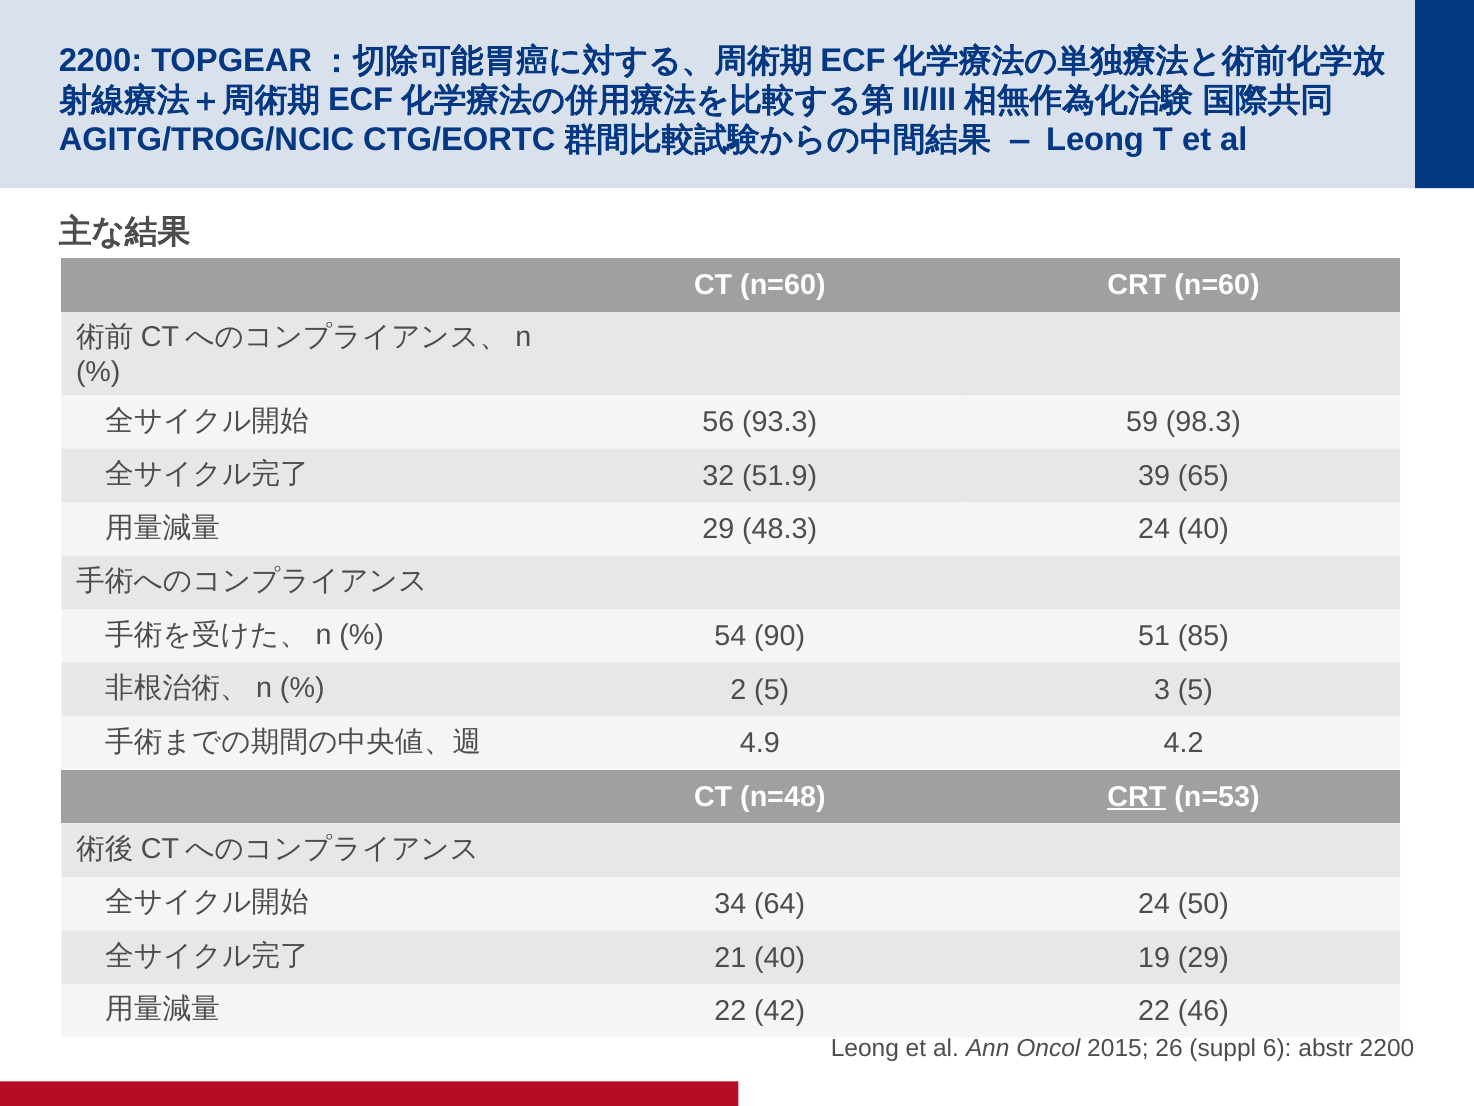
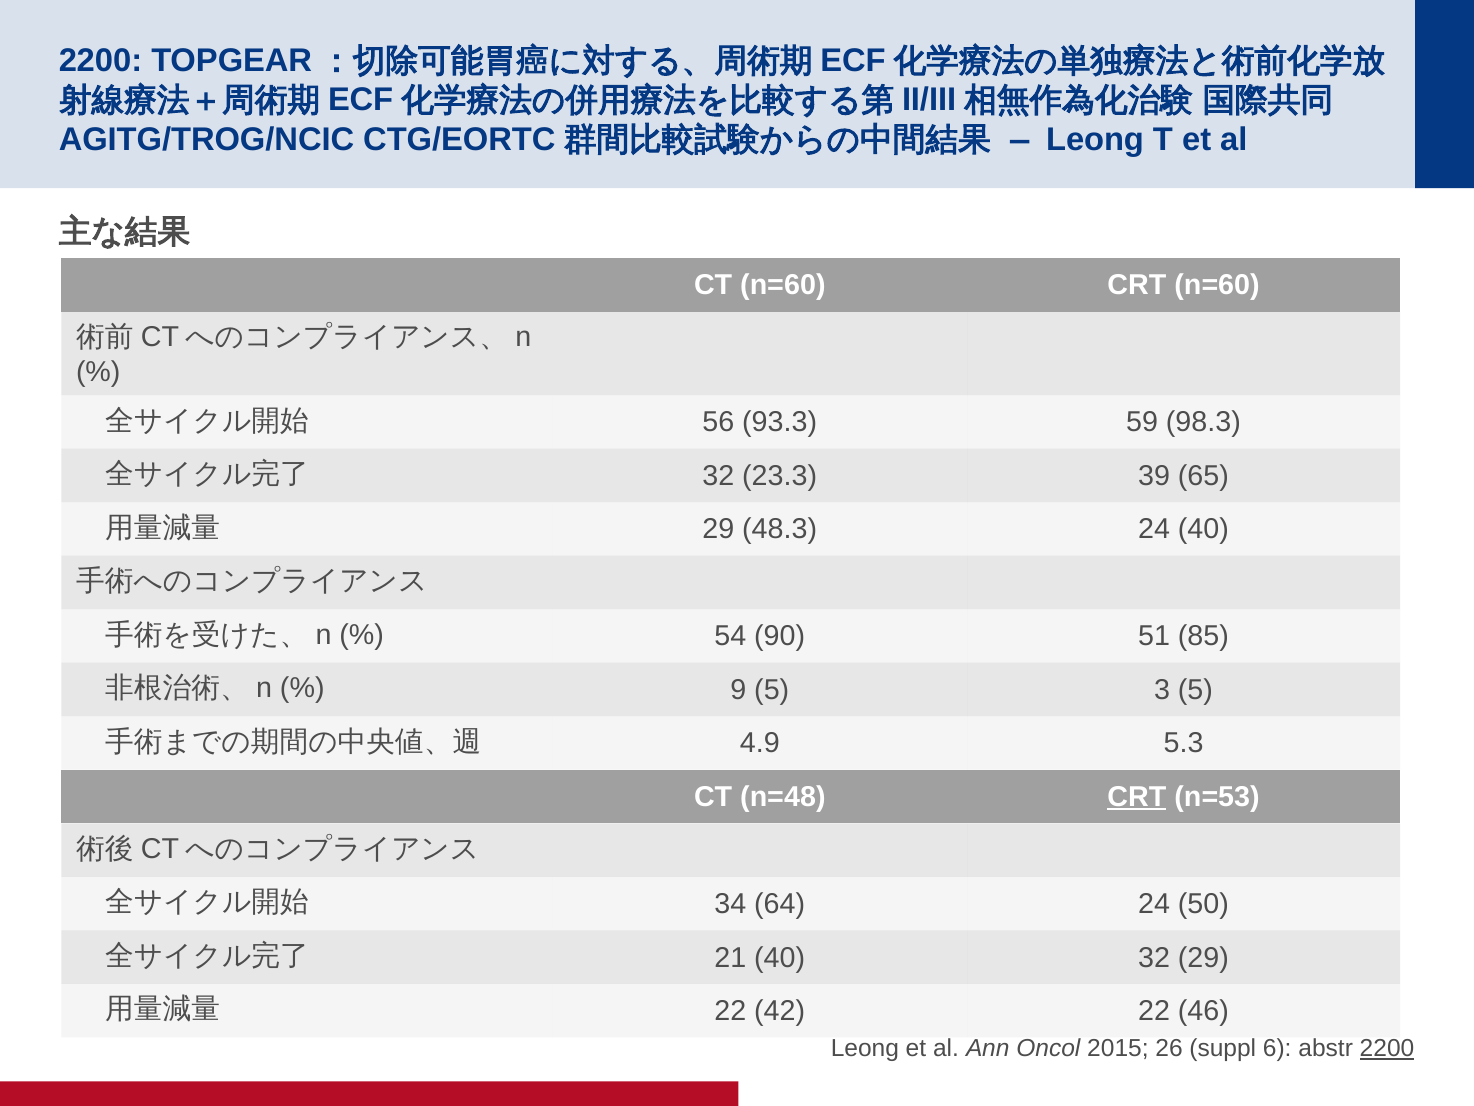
51.9: 51.9 -> 23.3 (780, 476)
2: 2 -> 9 (738, 690)
4.2: 4.2 -> 5.3 (1184, 743)
40 19: 19 -> 32 (1154, 957)
2200 underline: none -> present (1387, 1048)
